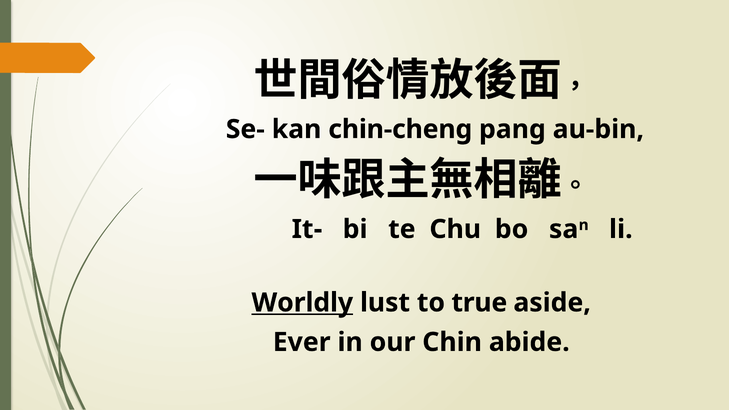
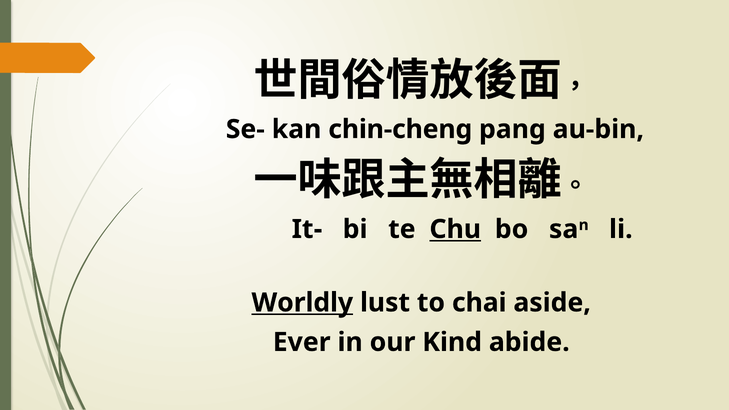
Chu underline: none -> present (455, 229)
true: true -> chai (479, 303)
Chin: Chin -> Kind (452, 342)
